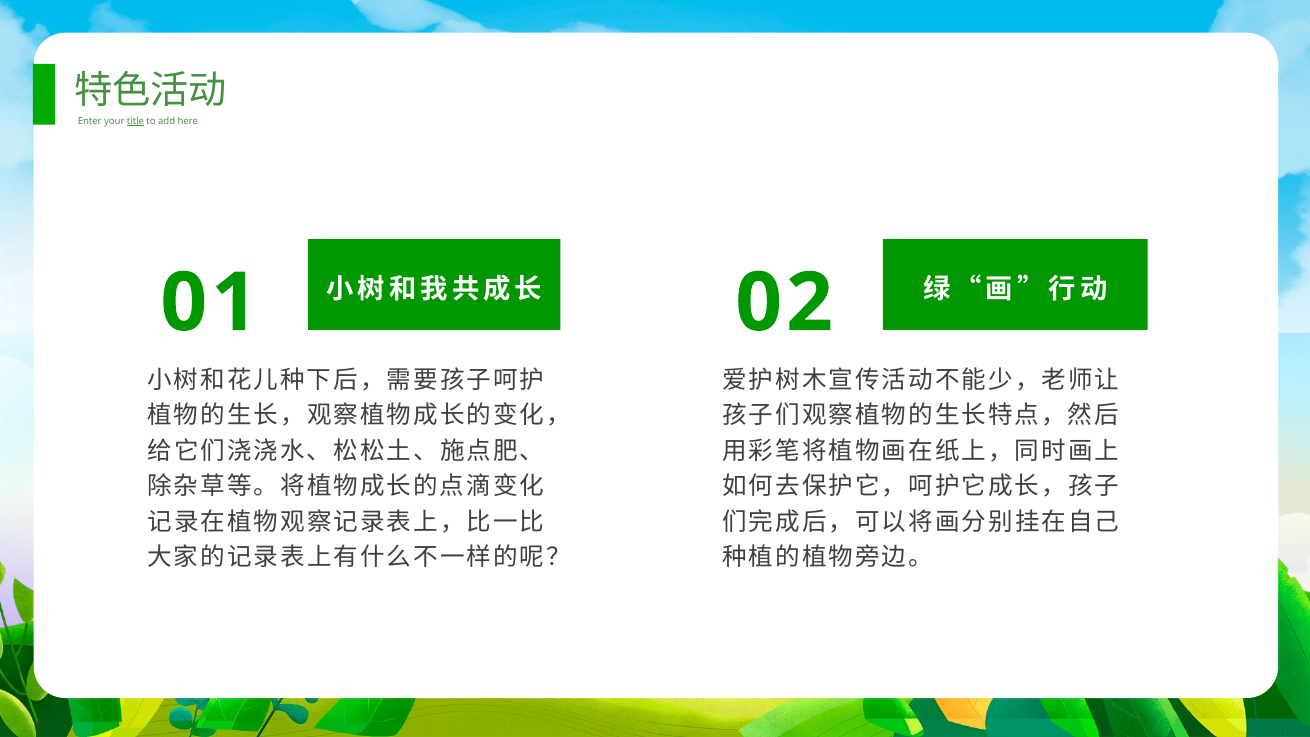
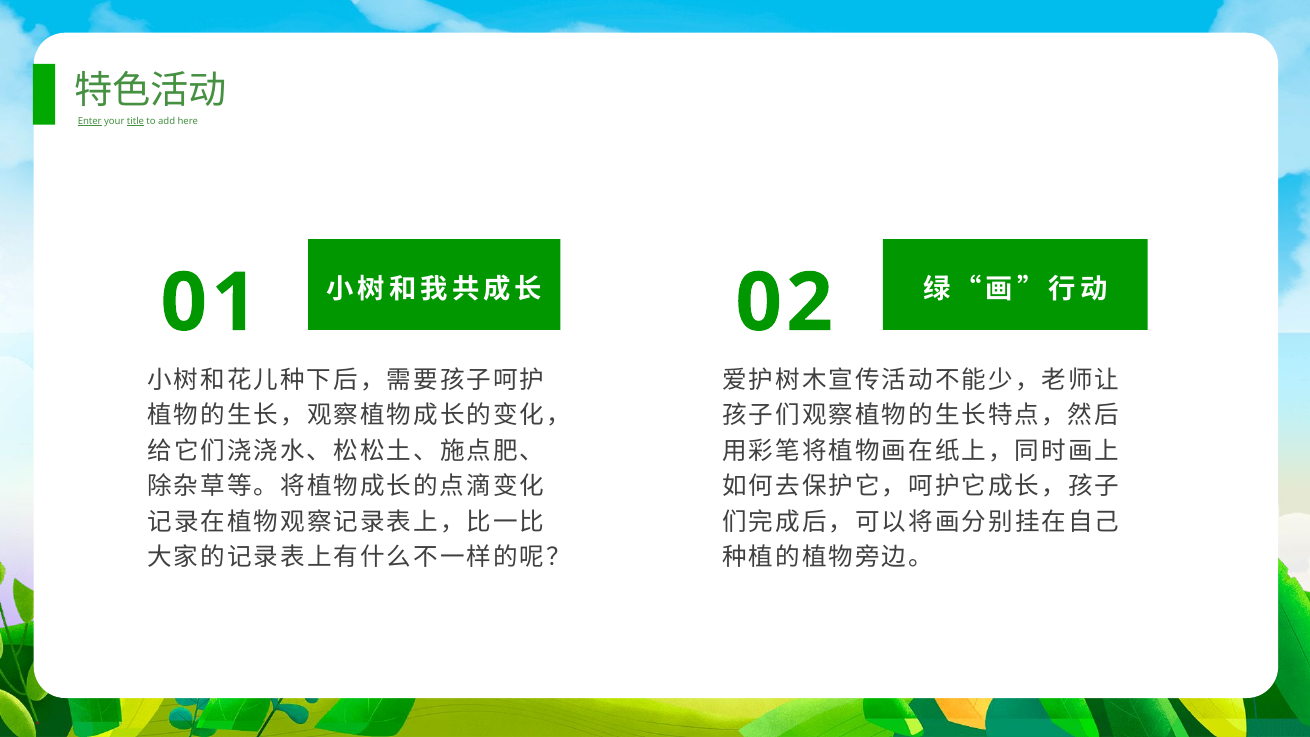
Enter underline: none -> present (90, 121)
